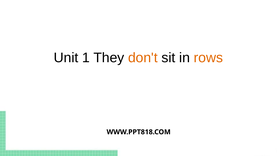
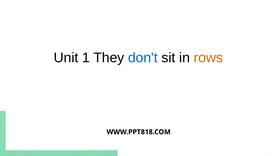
don't colour: orange -> blue (143, 58)
